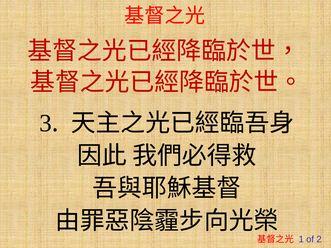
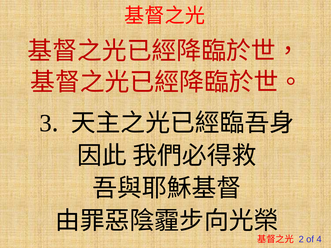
1: 1 -> 2 (301, 240)
2: 2 -> 4 (319, 240)
